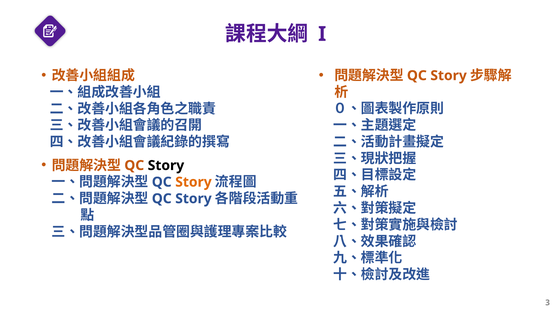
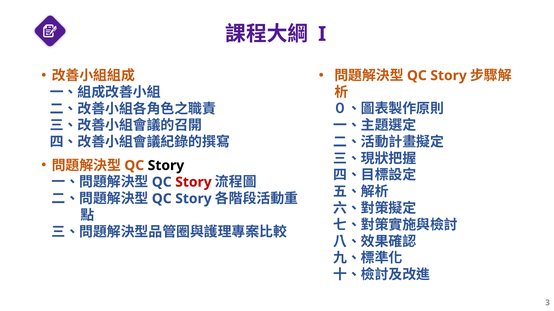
Story colour: orange -> red (193, 182)
